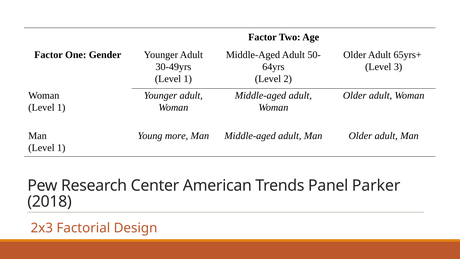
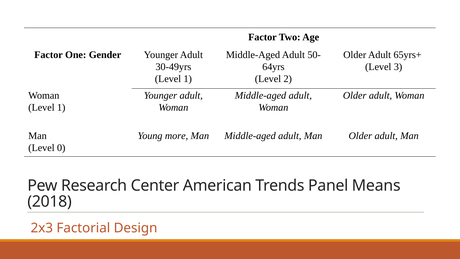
1: 1 -> 0 (61, 148)
Parker: Parker -> Means (376, 185)
